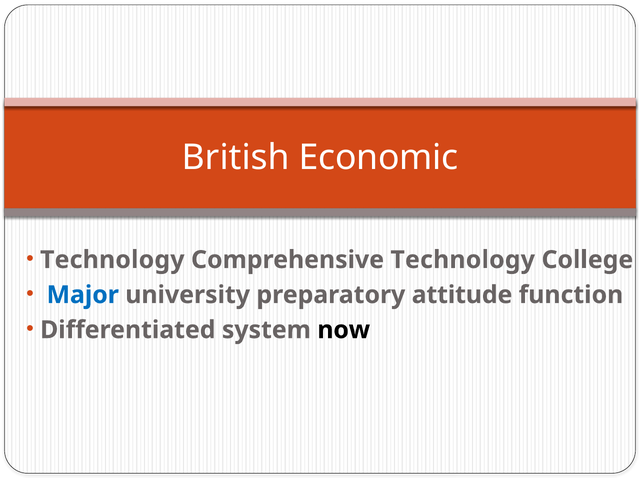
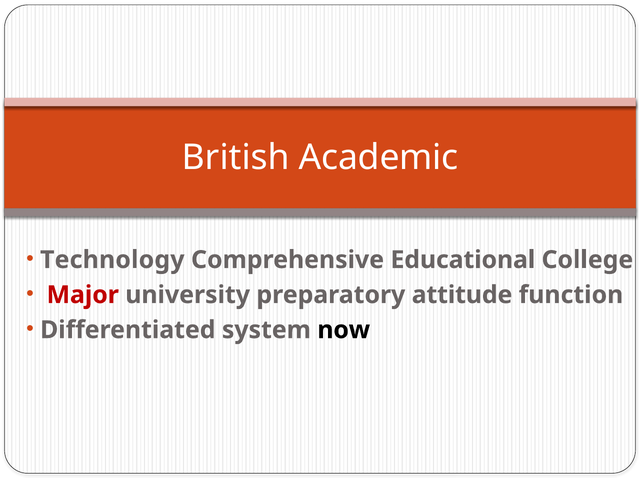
Economic: Economic -> Academic (379, 158)
Comprehensive Technology: Technology -> Educational (463, 260)
Major colour: blue -> red (83, 295)
